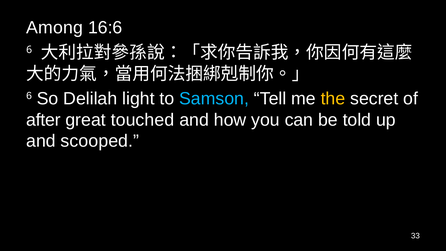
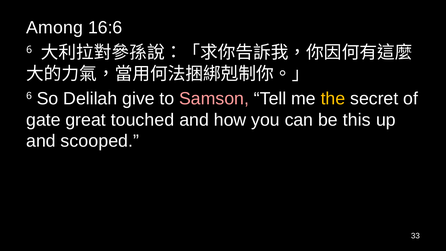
light: light -> give (138, 99)
Samson colour: light blue -> pink (214, 99)
after: after -> gate (43, 120)
told: told -> this (357, 120)
